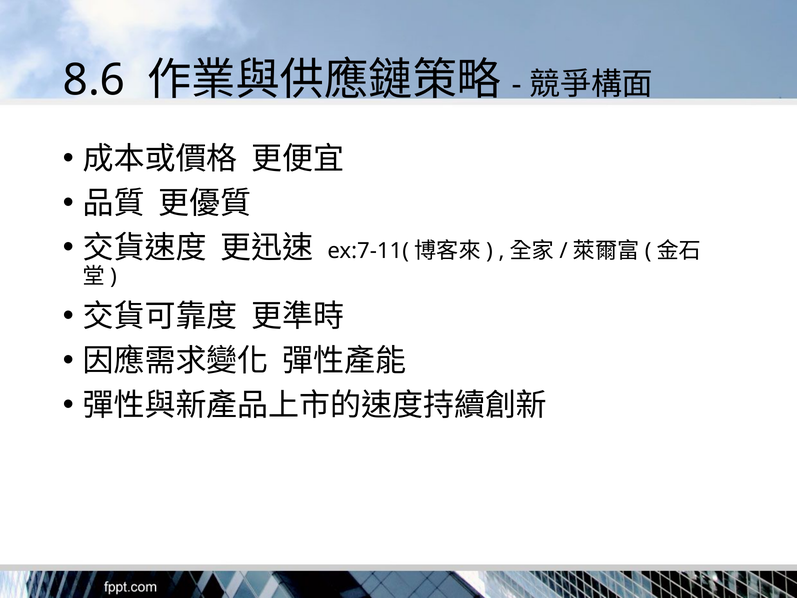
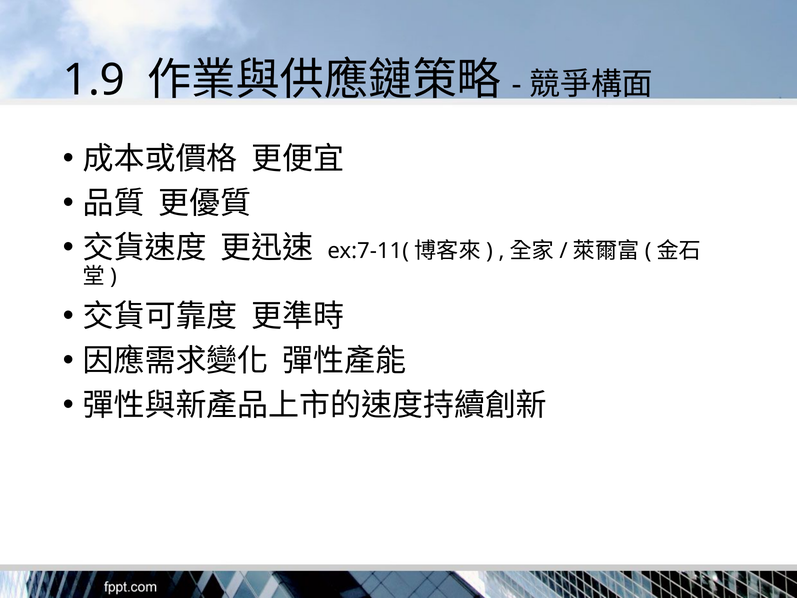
8.6: 8.6 -> 1.9 (94, 80)
